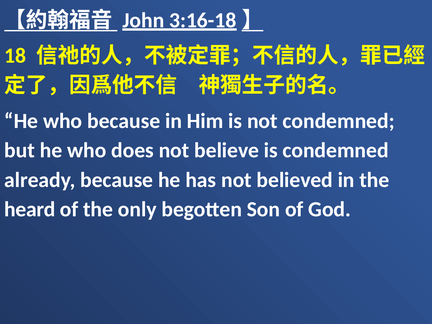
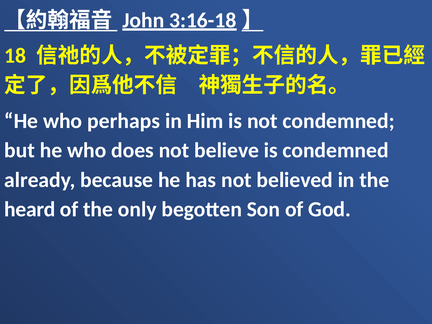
who because: because -> perhaps (124, 121)
